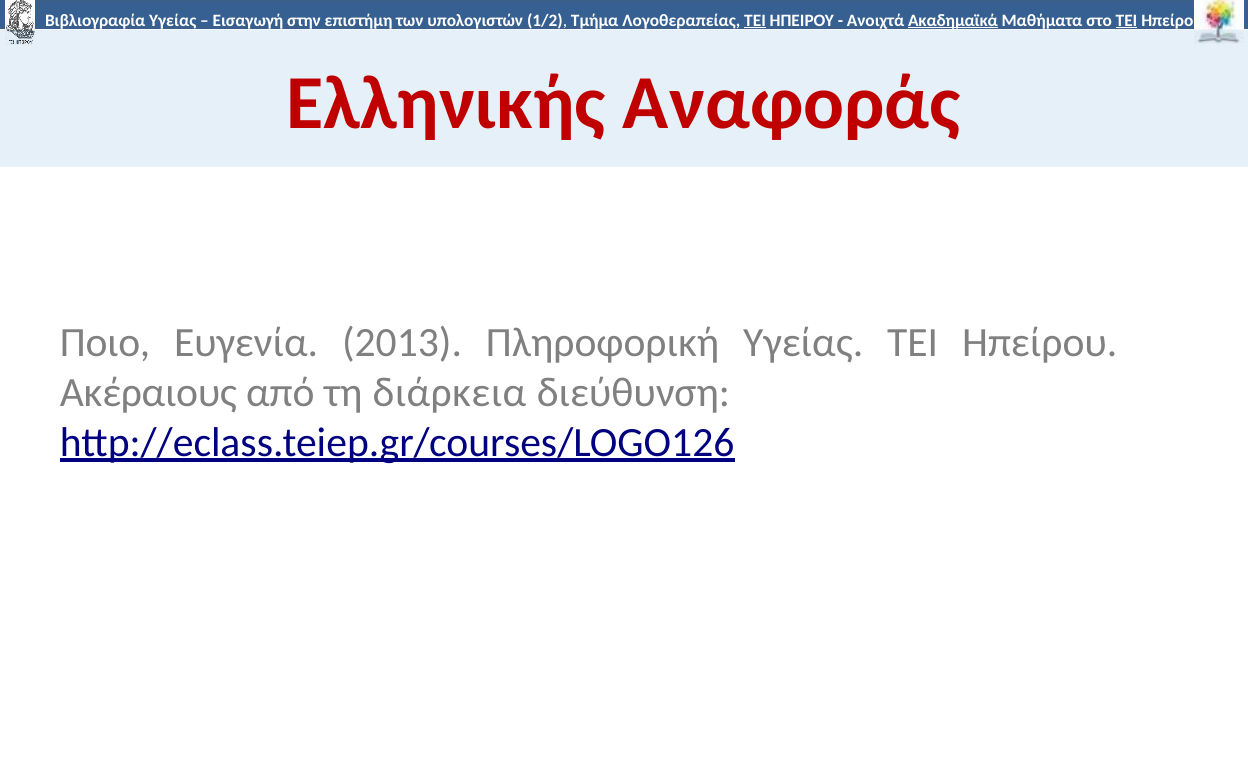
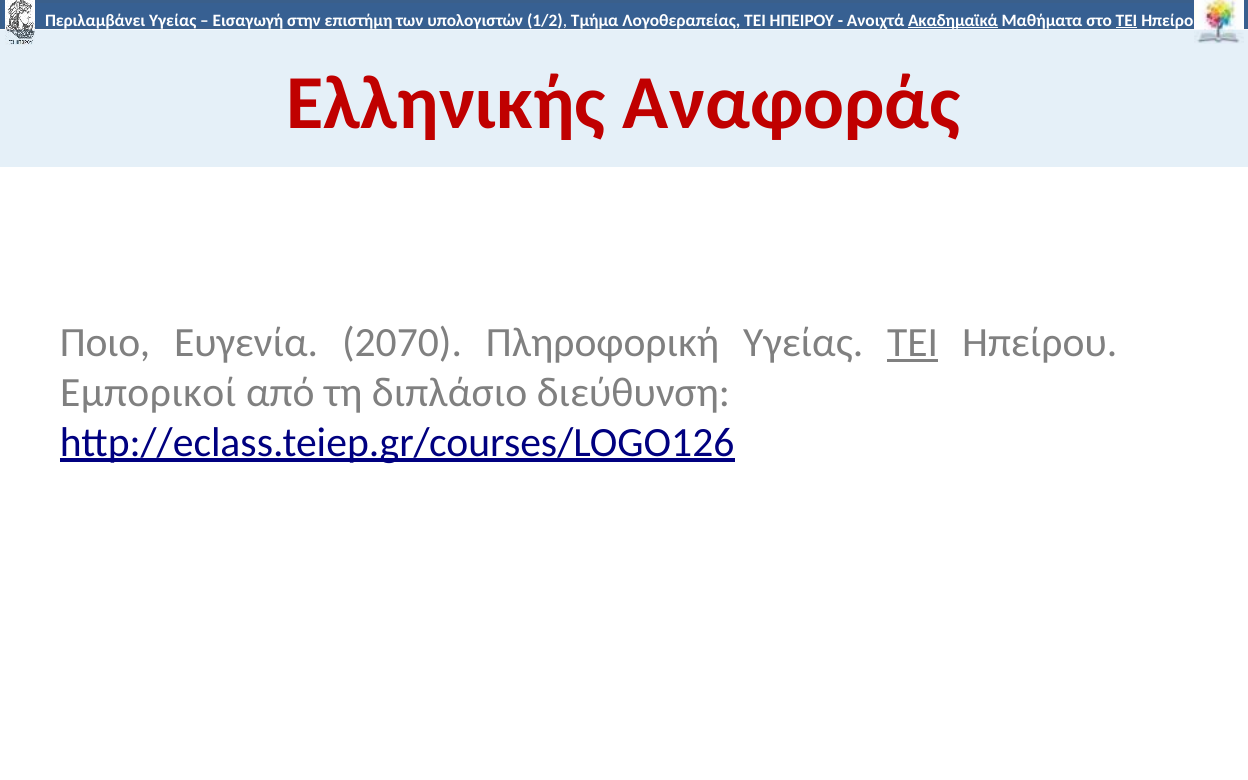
Βιβλιογραφία: Βιβλιογραφία -> Περιλαμβάνει (95, 20)
ΤΕΙ underline: present -> none (755, 20)
2013: 2013 -> 2070 (402, 342)
ΤΕΙ underline: none -> present (913, 342)
Ακέραιους: Ακέραιους -> Εμπορικοί (148, 392)
διάρκεια: διάρκεια -> διπλάσιο (450, 392)
